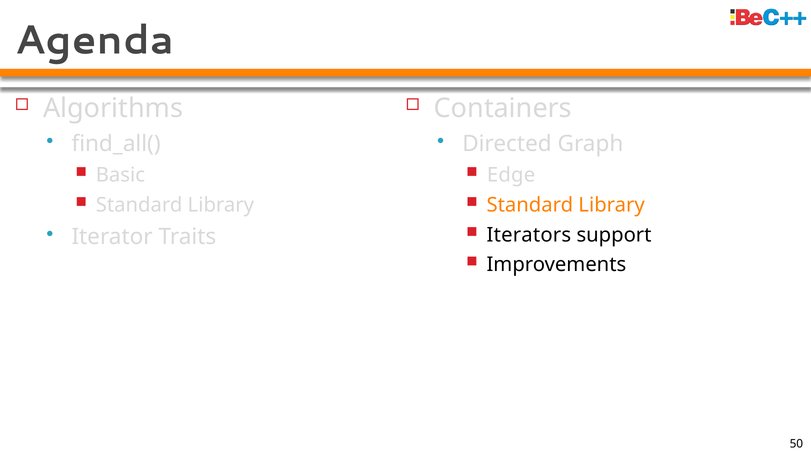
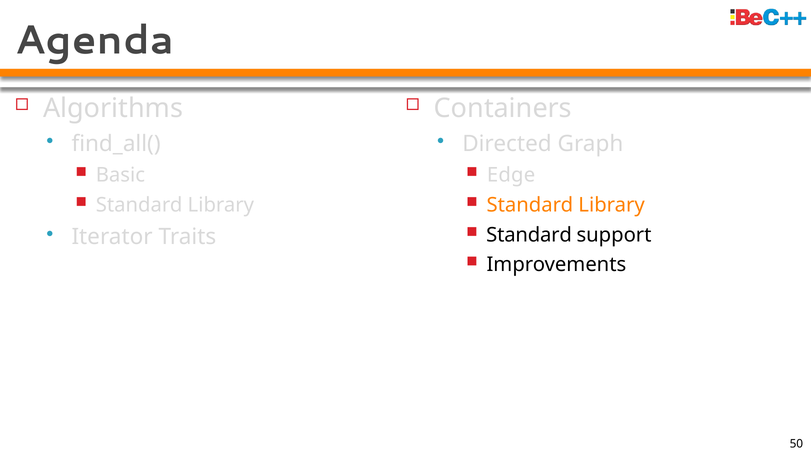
Iterators: Iterators -> Standard (529, 235)
